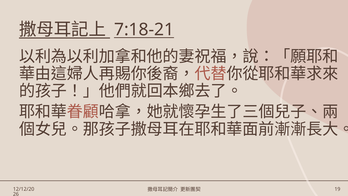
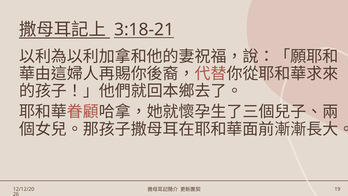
7:18-21: 7:18-21 -> 3:18-21 (144, 30)
